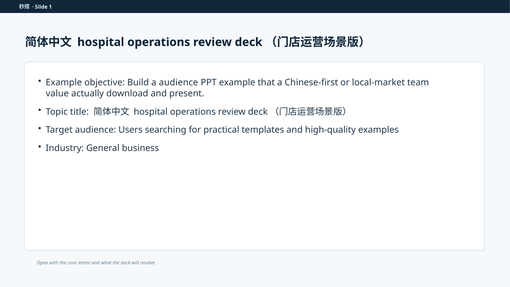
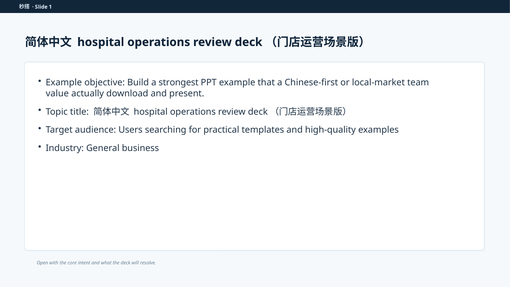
a audience: audience -> strongest (179, 83)
